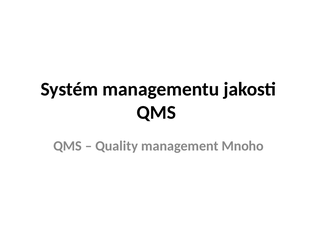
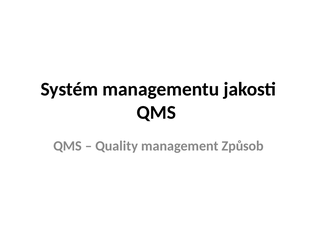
Mnoho: Mnoho -> Způsob (243, 146)
